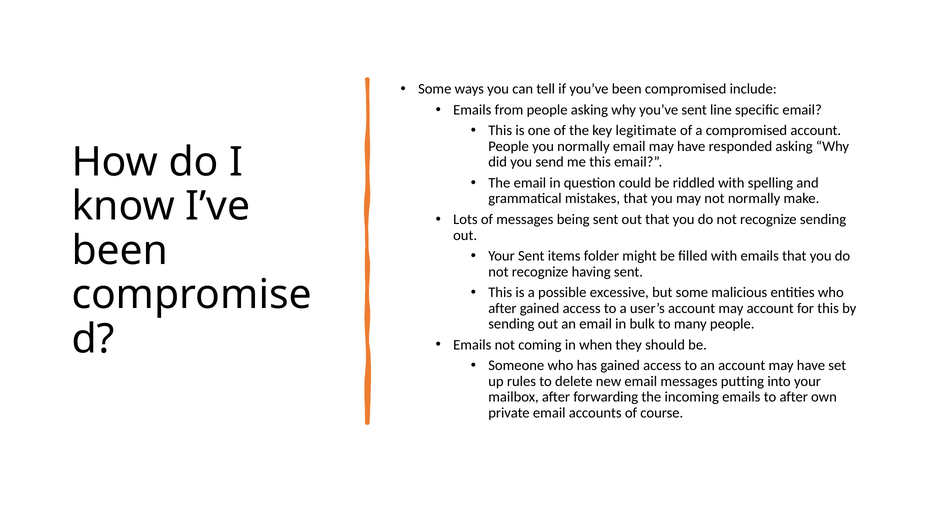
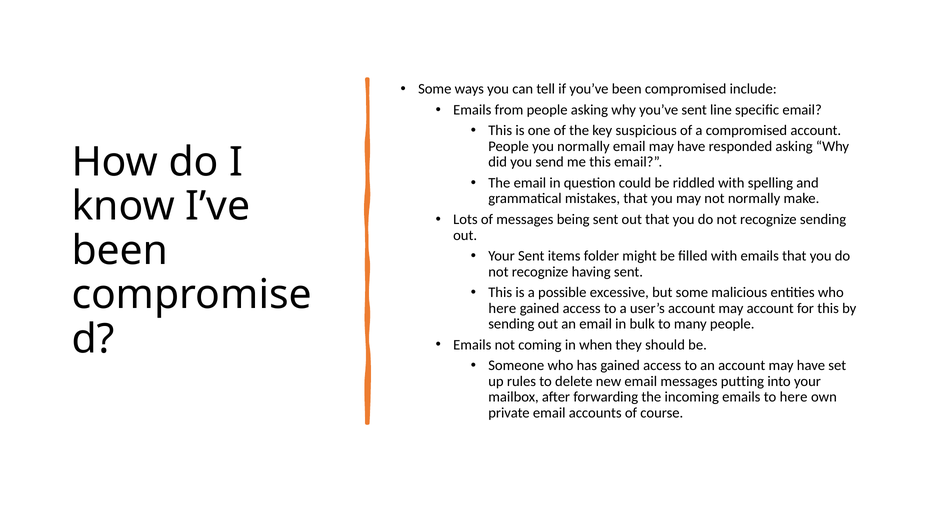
legitimate: legitimate -> suspicious (646, 130)
after: after -> here (502, 308)
to after: after -> here (794, 397)
